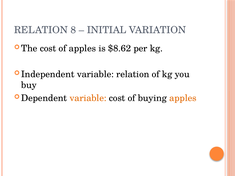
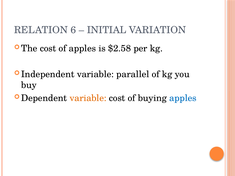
8: 8 -> 6 (73, 30)
$8.62: $8.62 -> $2.58 (120, 48)
variable relation: relation -> parallel (133, 74)
apples colour: orange -> blue (183, 98)
